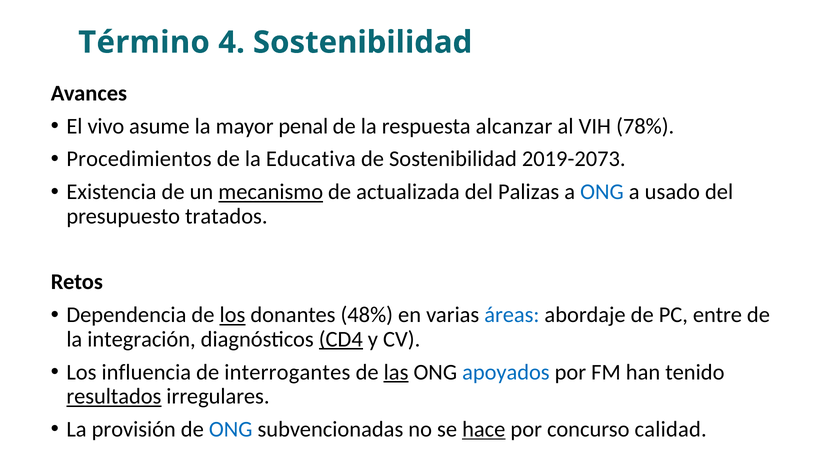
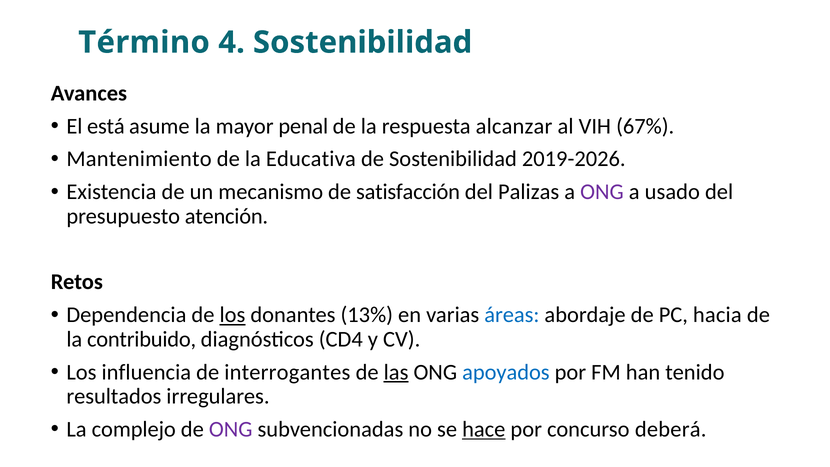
vivo: vivo -> está (106, 126)
78%: 78% -> 67% (645, 126)
Procedimientos: Procedimientos -> Mantenimiento (139, 159)
2019-2073: 2019-2073 -> 2019-2026 (574, 159)
mecanismo underline: present -> none (271, 192)
actualizada: actualizada -> satisfacción (408, 192)
ONG colour: blue -> purple (602, 192)
tratados: tratados -> atención (226, 216)
48%: 48% -> 13% (367, 315)
entre: entre -> hacia (717, 315)
integración: integración -> contribuido (142, 339)
CD4 underline: present -> none (341, 339)
resultados underline: present -> none (114, 396)
provisión: provisión -> complejo (134, 429)
ONG colour: blue -> purple (231, 429)
calidad: calidad -> deberá (671, 429)
